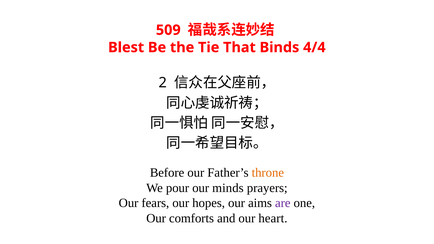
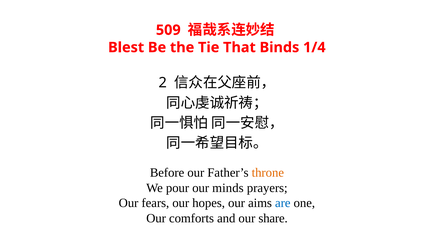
4/4: 4/4 -> 1/4 (314, 47)
are colour: purple -> blue (283, 203)
heart: heart -> share (273, 218)
